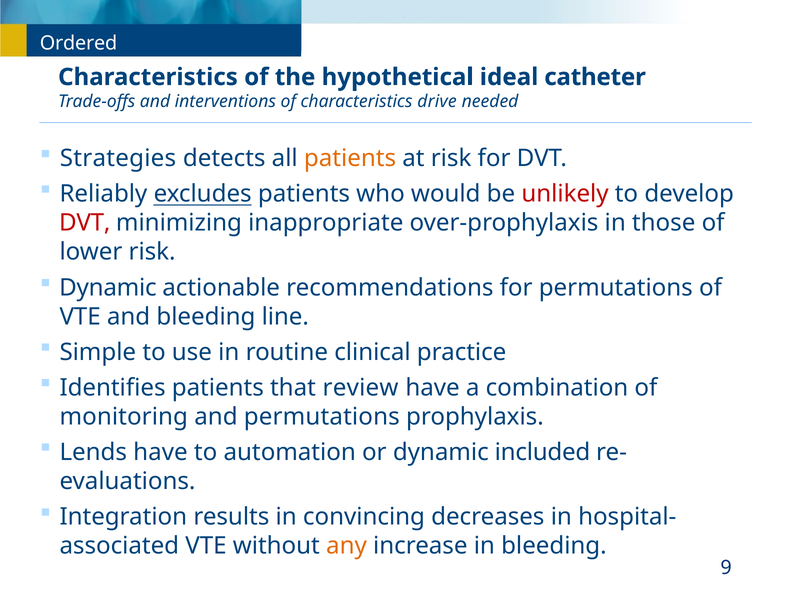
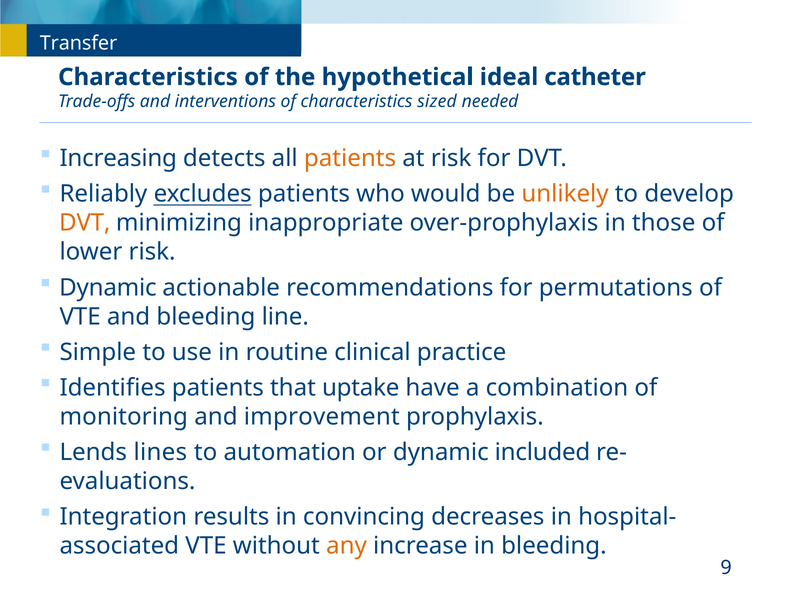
Ordered: Ordered -> Transfer (79, 43)
drive: drive -> sized (437, 102)
Strategies: Strategies -> Increasing (118, 159)
unlikely colour: red -> orange (565, 194)
DVT colour: red -> orange (85, 223)
review: review -> uptake (361, 388)
and permutations: permutations -> improvement (322, 417)
Lends have: have -> lines (160, 452)
